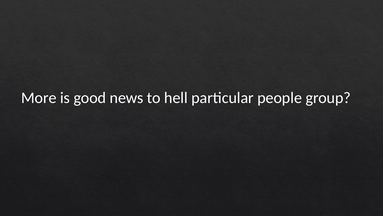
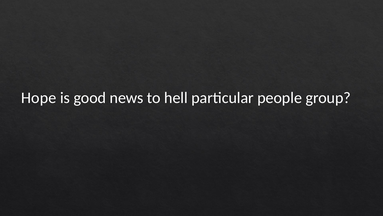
More: More -> Hope (39, 98)
